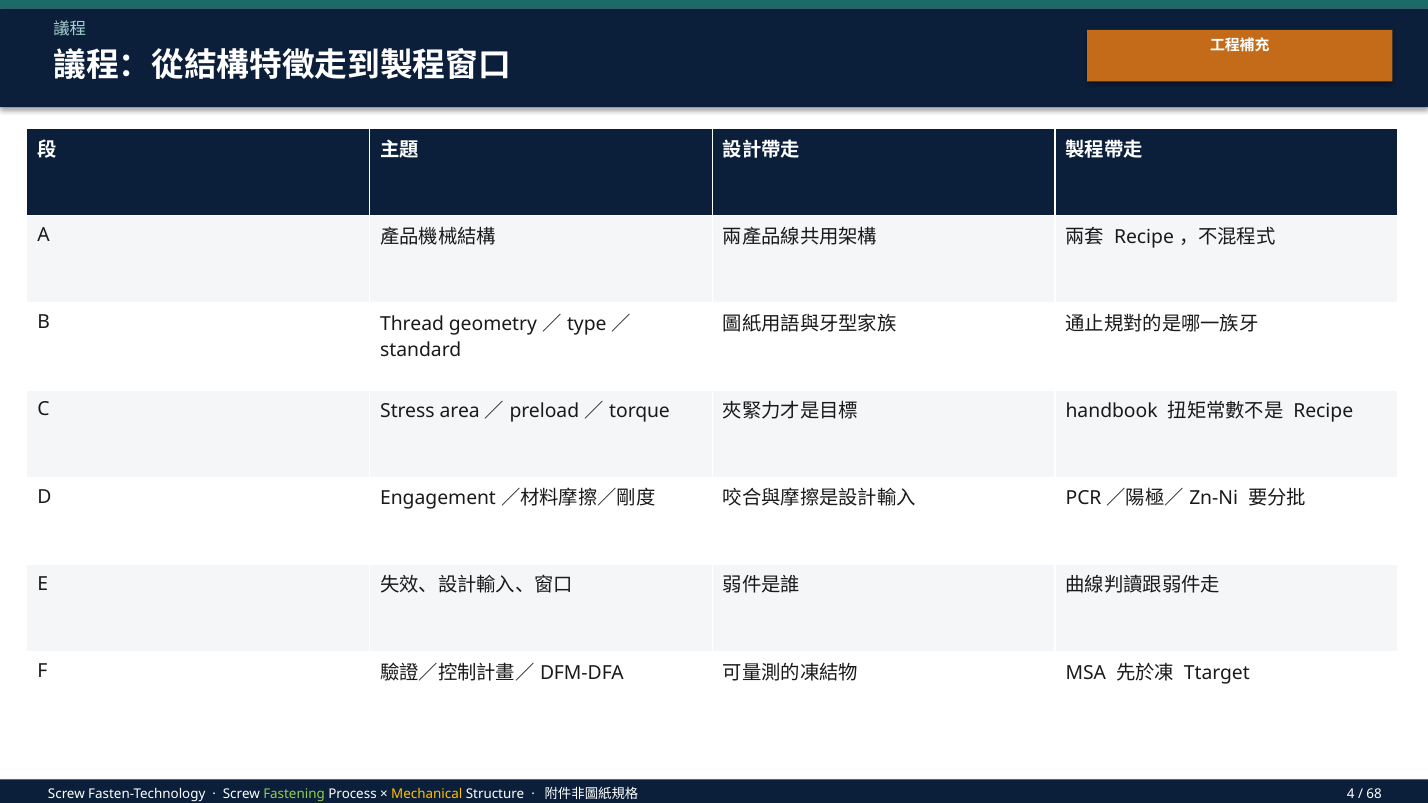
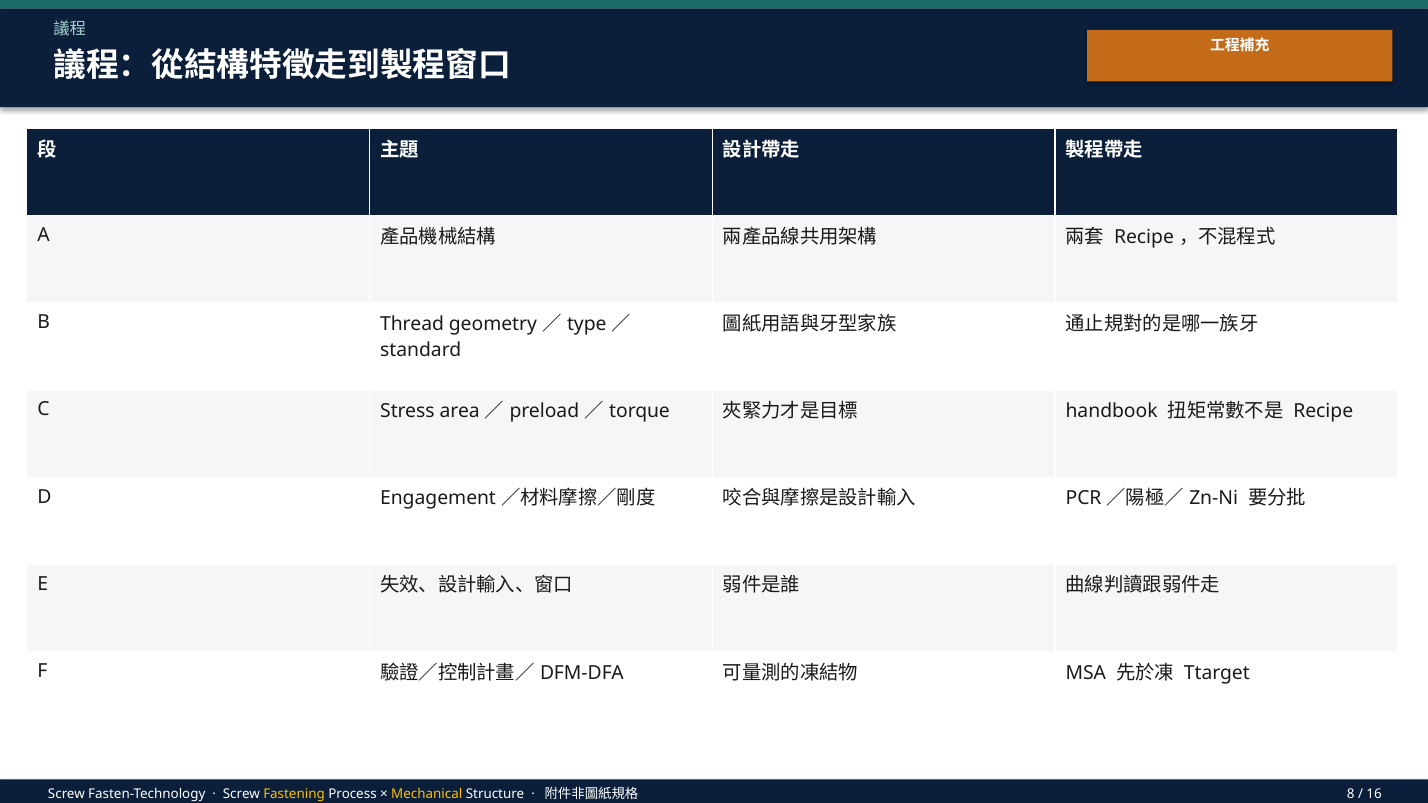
Fastening colour: light green -> yellow (294, 794)
4: 4 -> 8 (1351, 794)
68: 68 -> 16 (1374, 794)
